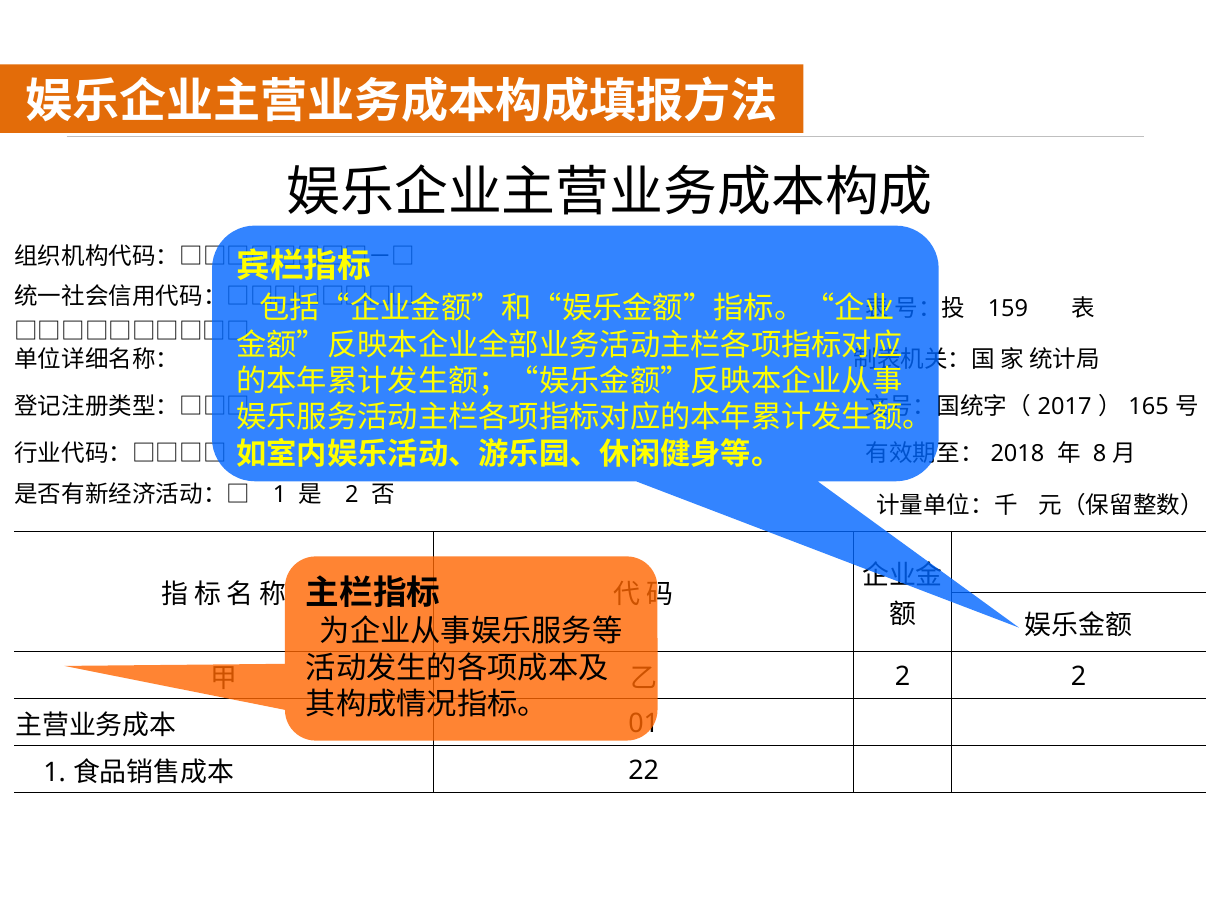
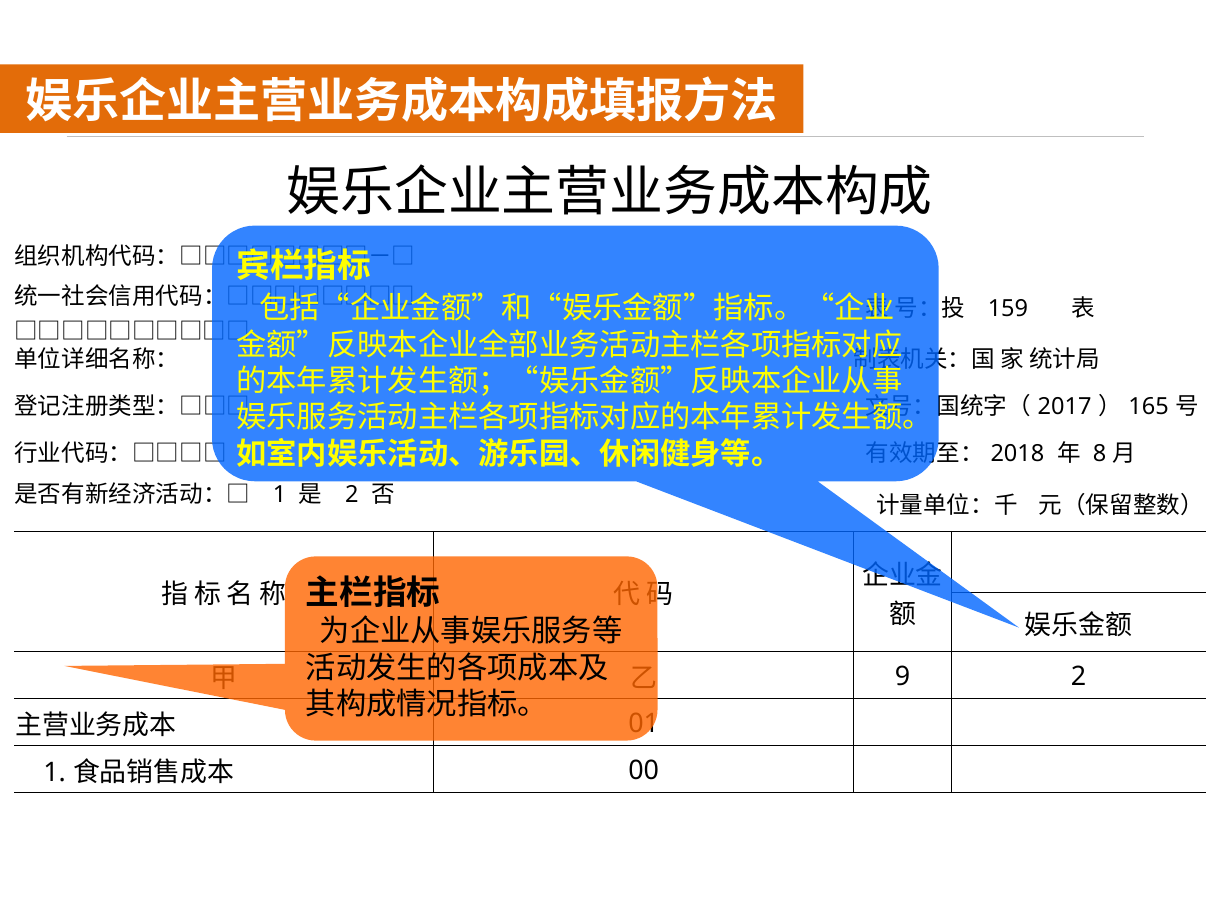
2: 2 -> 9 (902, 677)
22: 22 -> 00 (644, 771)
